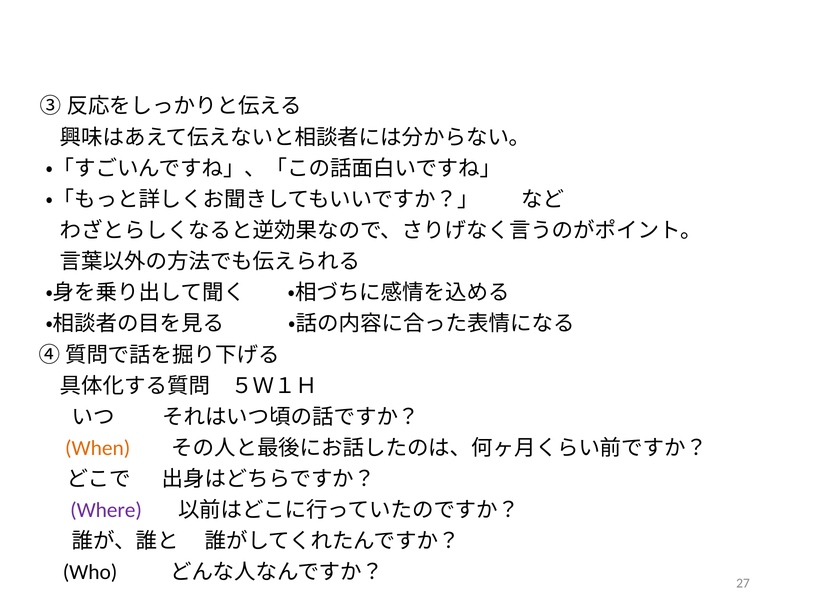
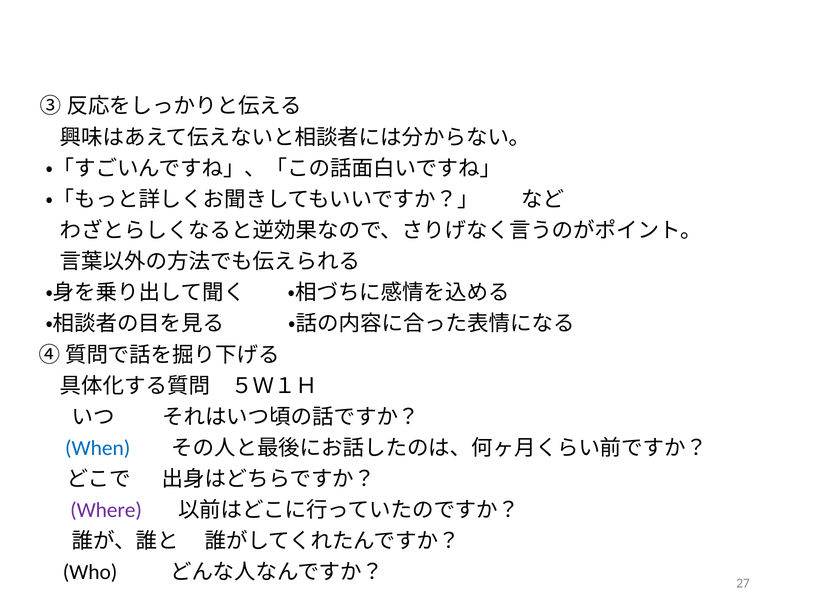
When colour: orange -> blue (98, 448)
